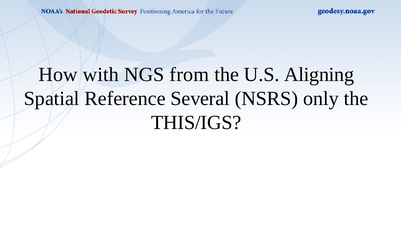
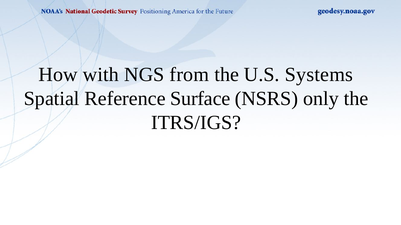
Aligning: Aligning -> Systems (319, 75)
Several: Several -> Surface (200, 99)
THIS/IGS: THIS/IGS -> ITRS/IGS (196, 123)
